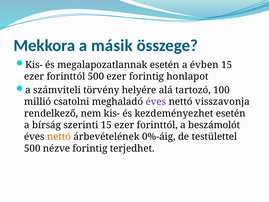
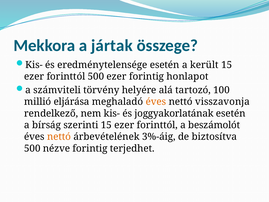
másik: másik -> jártak (112, 45)
megalapozatlannak: megalapozatlannak -> eredménytelensége (102, 65)
évben: évben -> került (204, 65)
csatolni: csatolni -> eljárása (72, 102)
éves colour: purple -> orange (156, 102)
kezdeményezhet: kezdeményezhet -> joggyakorlatának (174, 113)
0%-áig: 0%-áig -> 3%-áig (159, 137)
testülettel: testülettel -> biztosítva (214, 137)
